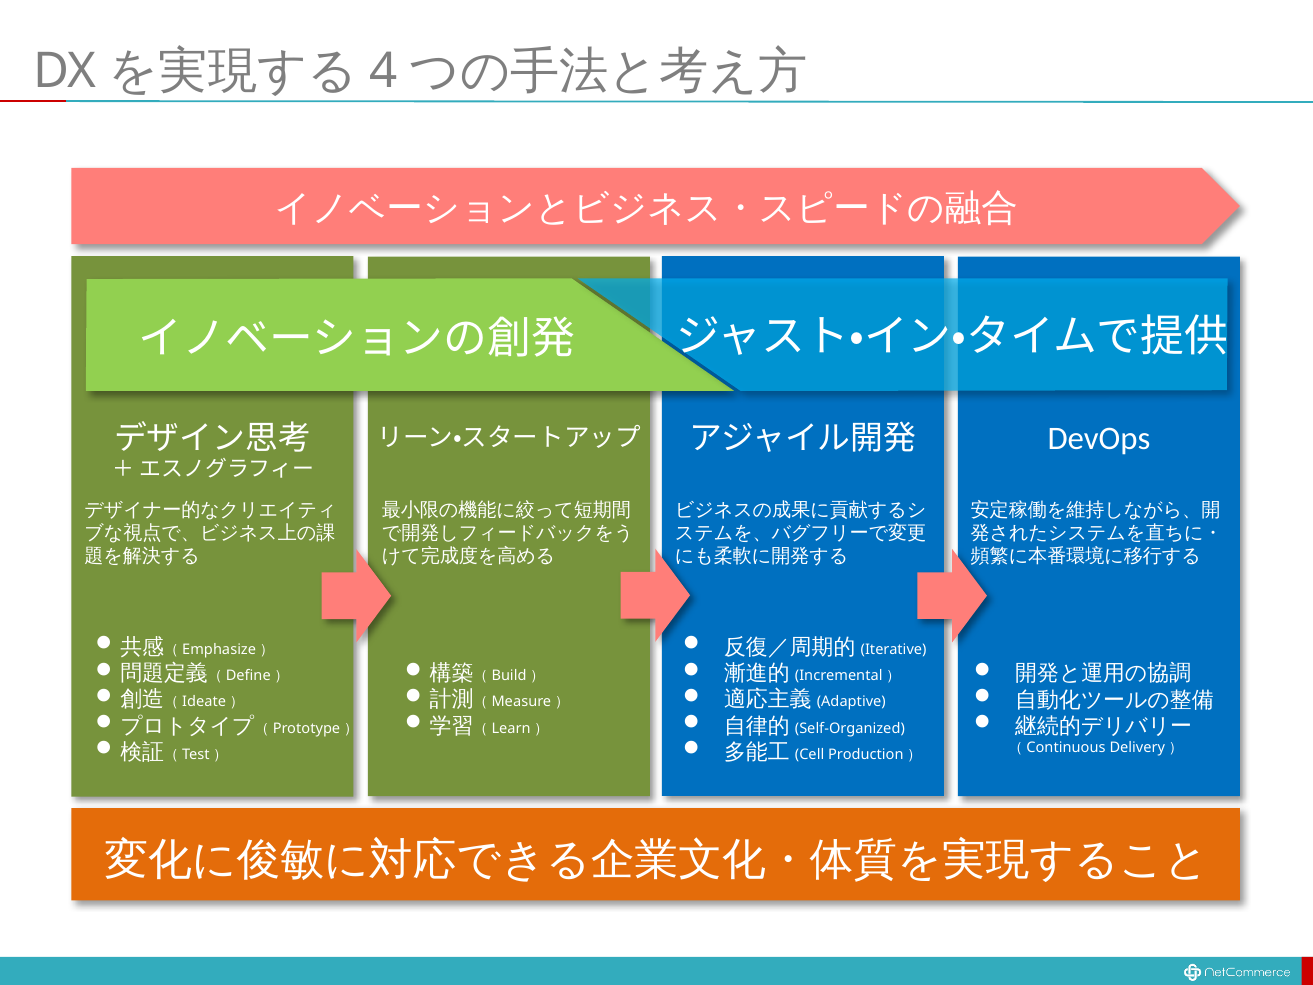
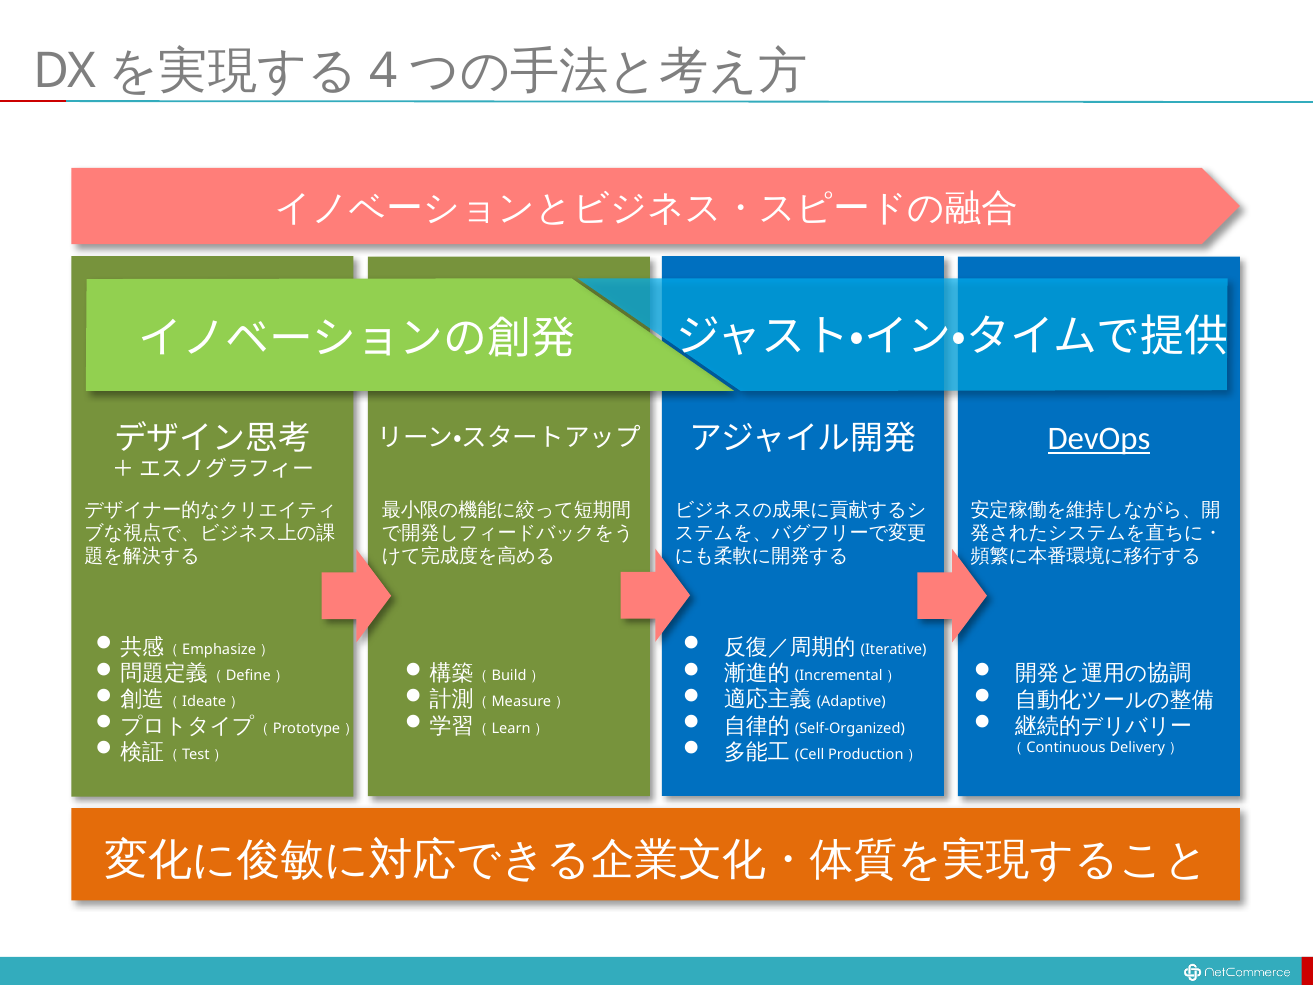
DevOps underline: none -> present (1099, 439)
